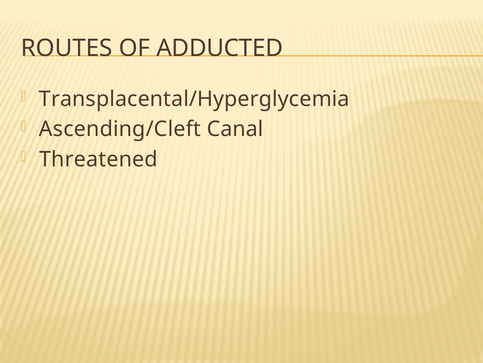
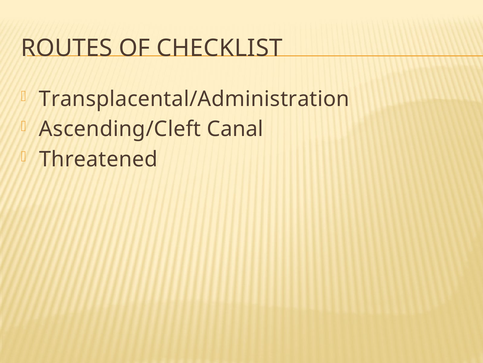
ADDUCTED: ADDUCTED -> CHECKLIST (219, 48)
Transplacental/Hyperglycemia: Transplacental/Hyperglycemia -> Transplacental/Administration (194, 99)
